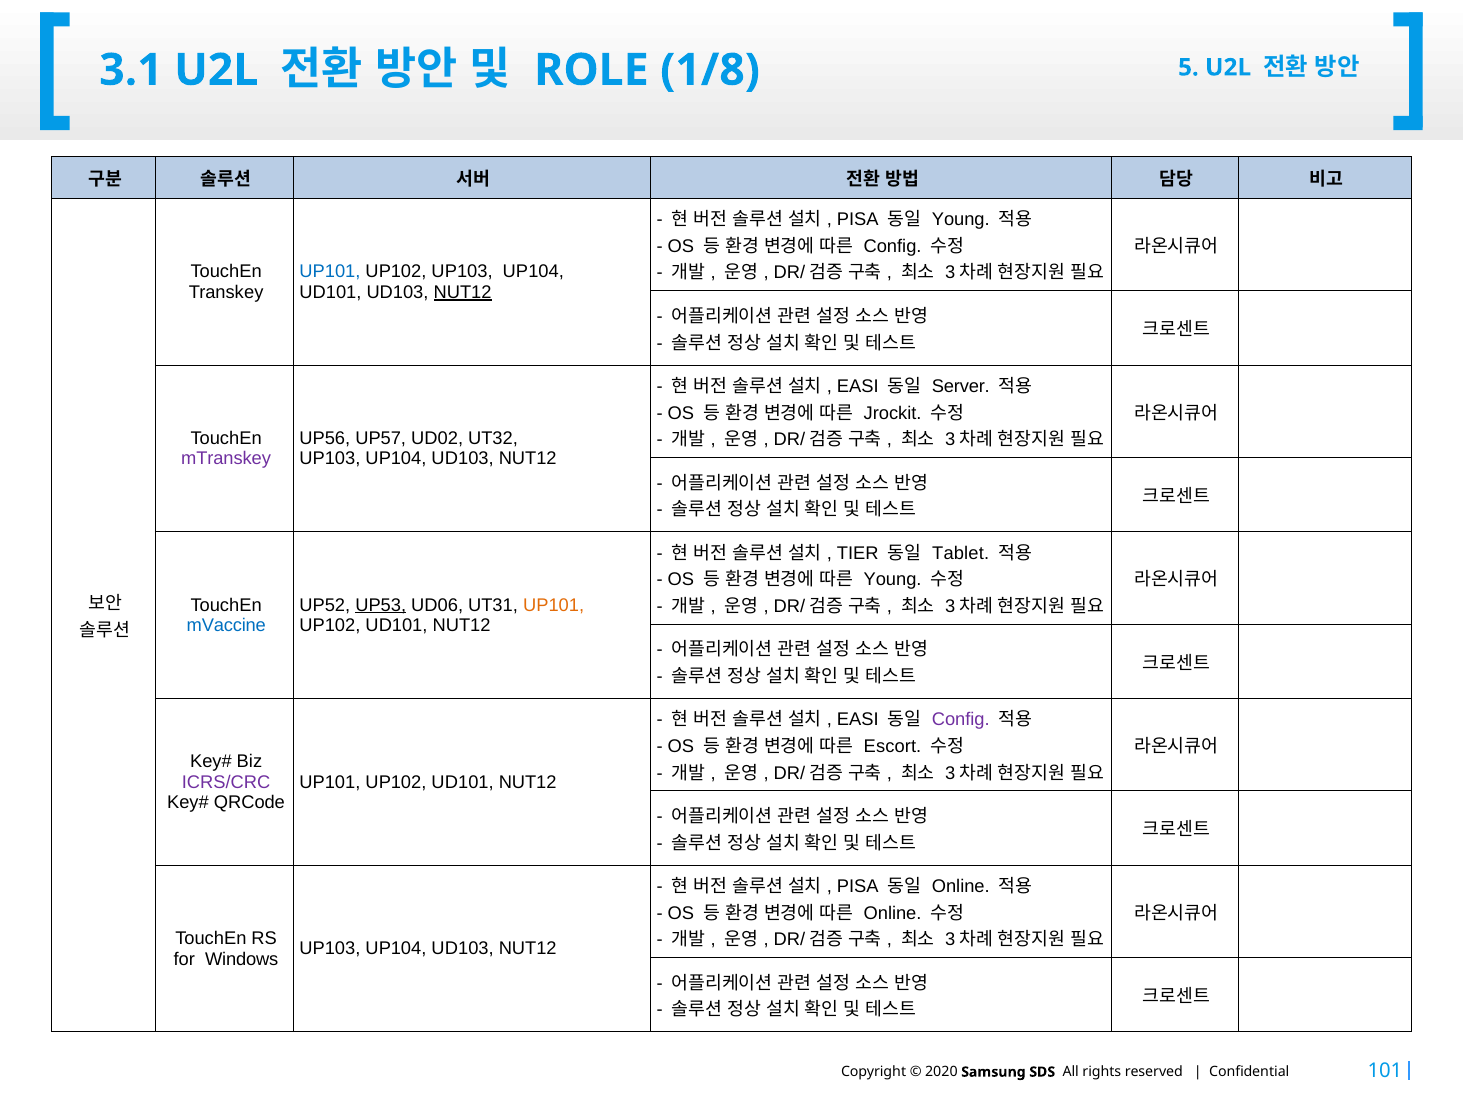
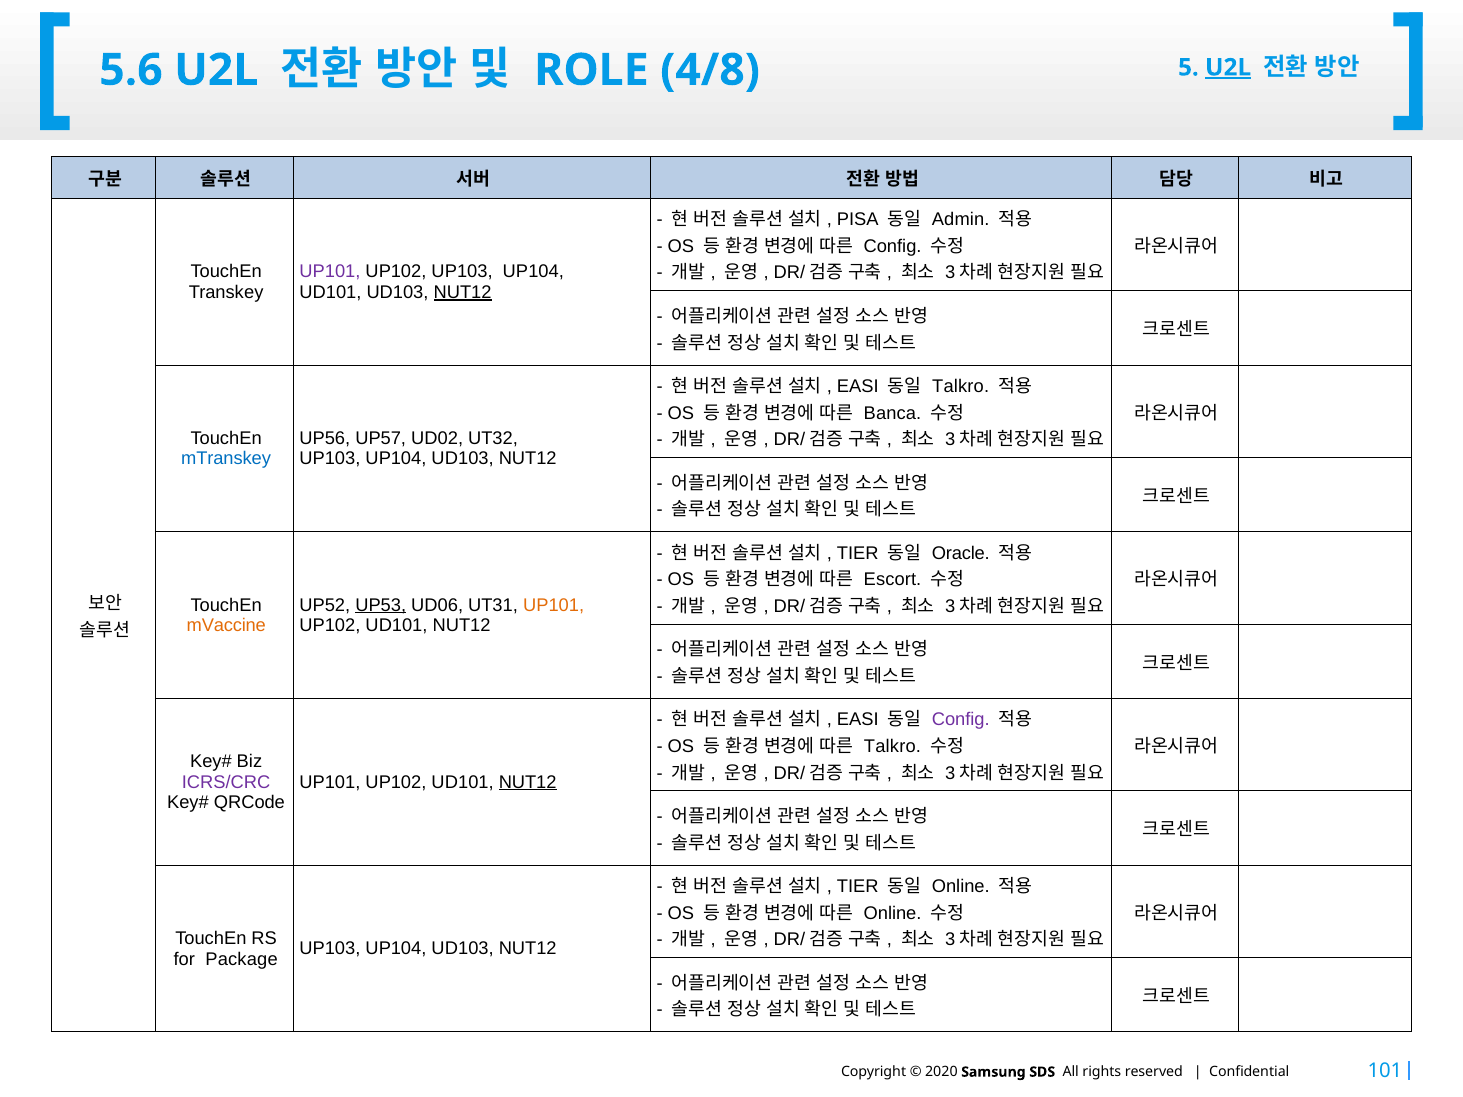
3.1: 3.1 -> 5.6 (131, 70)
1/8: 1/8 -> 4/8 (710, 70)
U2L underline: none -> present (1228, 67)
Young: Young -> Admin (961, 220)
UP101 colour: blue -> purple (330, 272)
Server: Server -> Talkro (961, 387)
Jrockit: Jrockit -> Banca (892, 413)
mTranskey colour: purple -> blue (226, 459)
Tablet: Tablet -> Oracle (961, 553)
Young: Young -> Escort (893, 580)
mVaccine colour: blue -> orange (226, 626)
Escort: Escort -> Talkro (892, 747)
NUT12 underline: none -> present (528, 782)
PISA: PISA -> TIER (858, 887)
Windows: Windows -> Package (242, 959)
